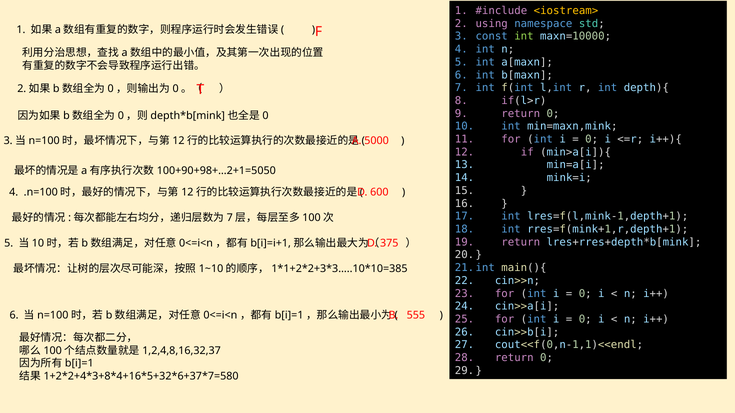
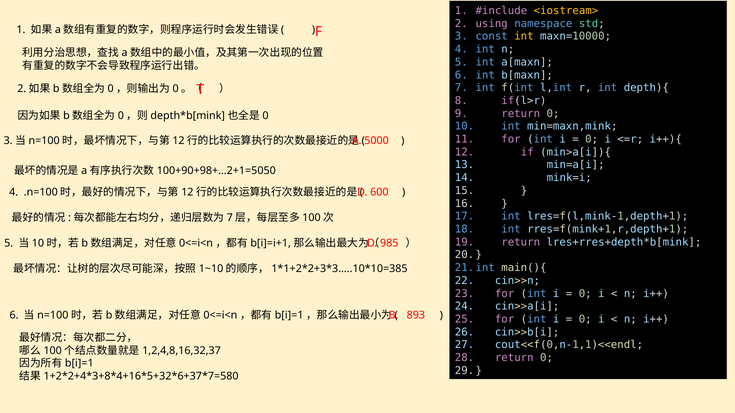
int colour: light green -> yellow (524, 36)
375: 375 -> 985 (389, 244)
555: 555 -> 893 (416, 315)
